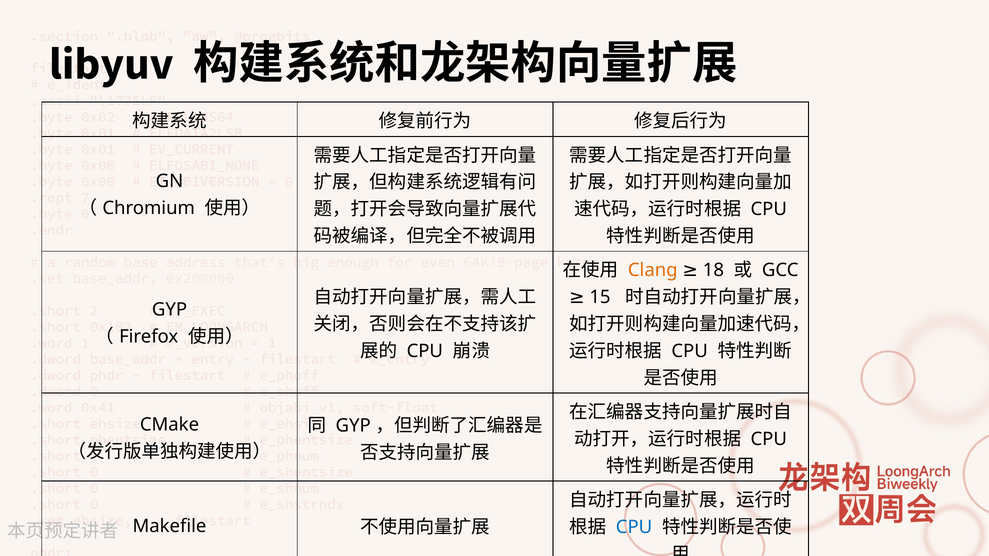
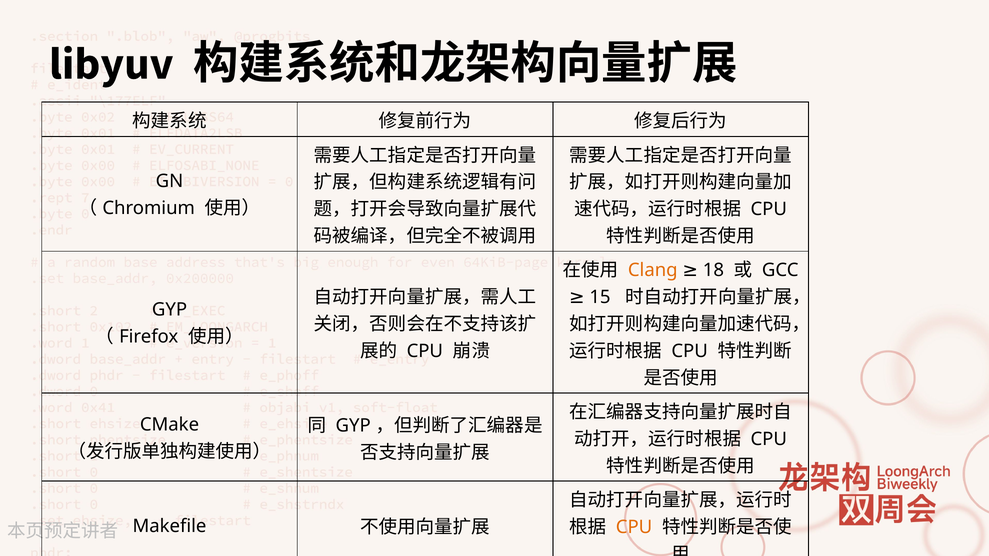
CPU colour: blue -> orange (634, 527)
